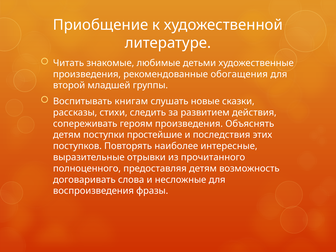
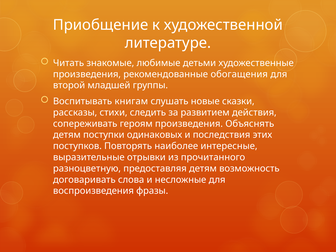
простейшие: простейшие -> одинаковых (155, 135)
полноценного: полноценного -> разноцветную (87, 169)
